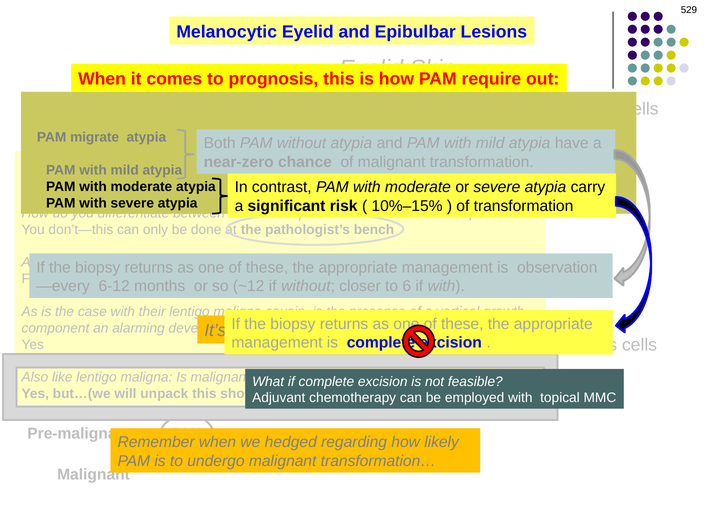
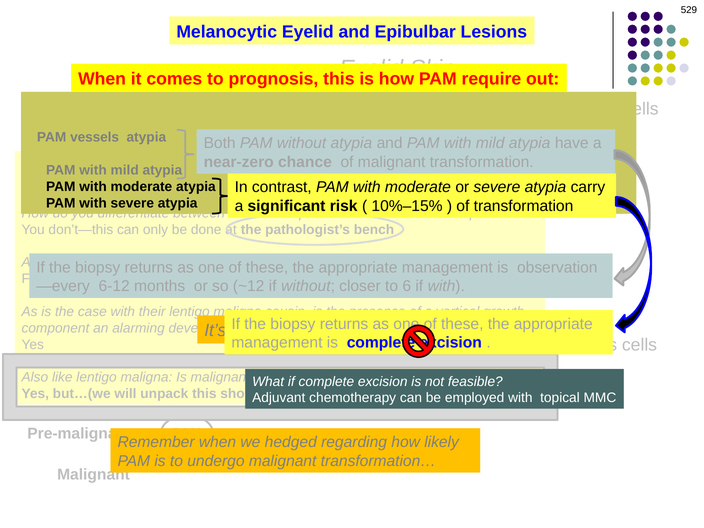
migrate: migrate -> vessels (95, 137)
